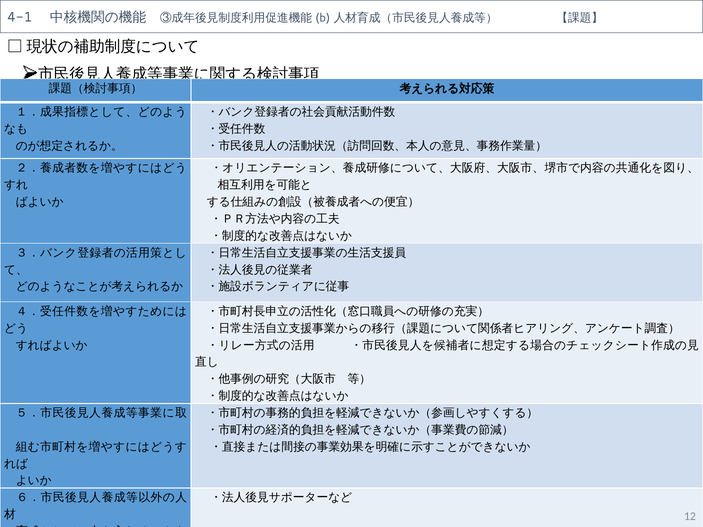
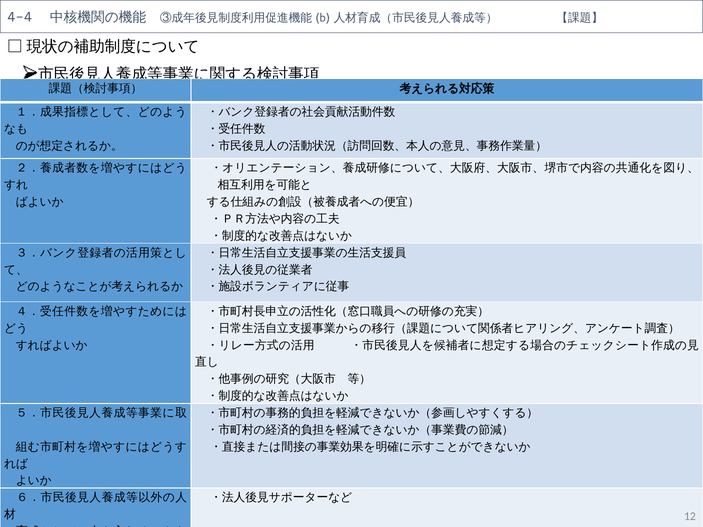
4-1: 4-1 -> 4-4 (20, 17)
